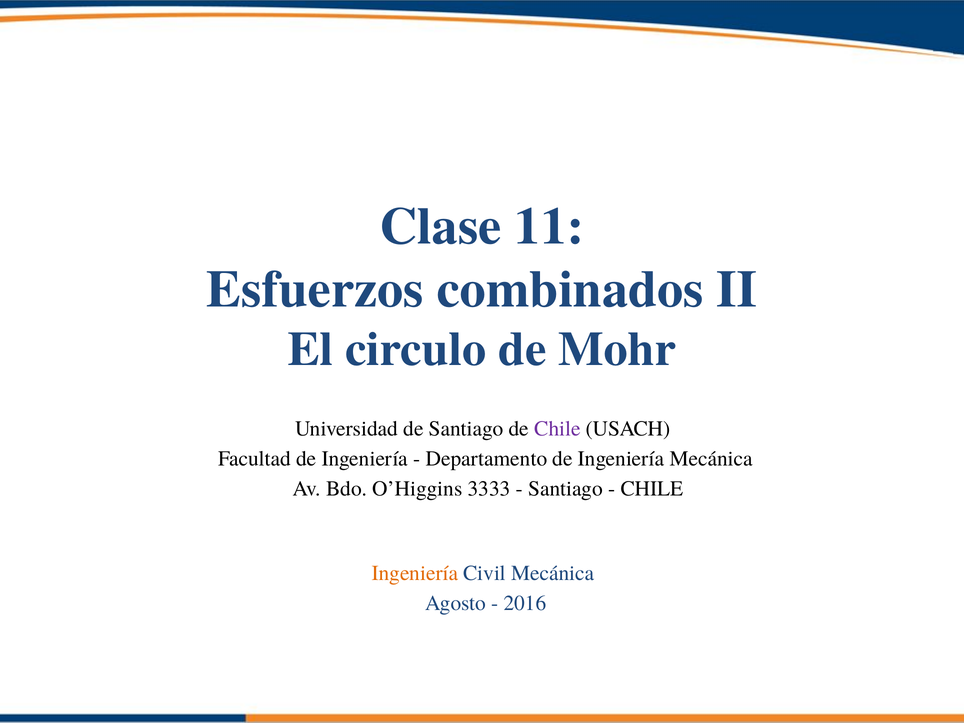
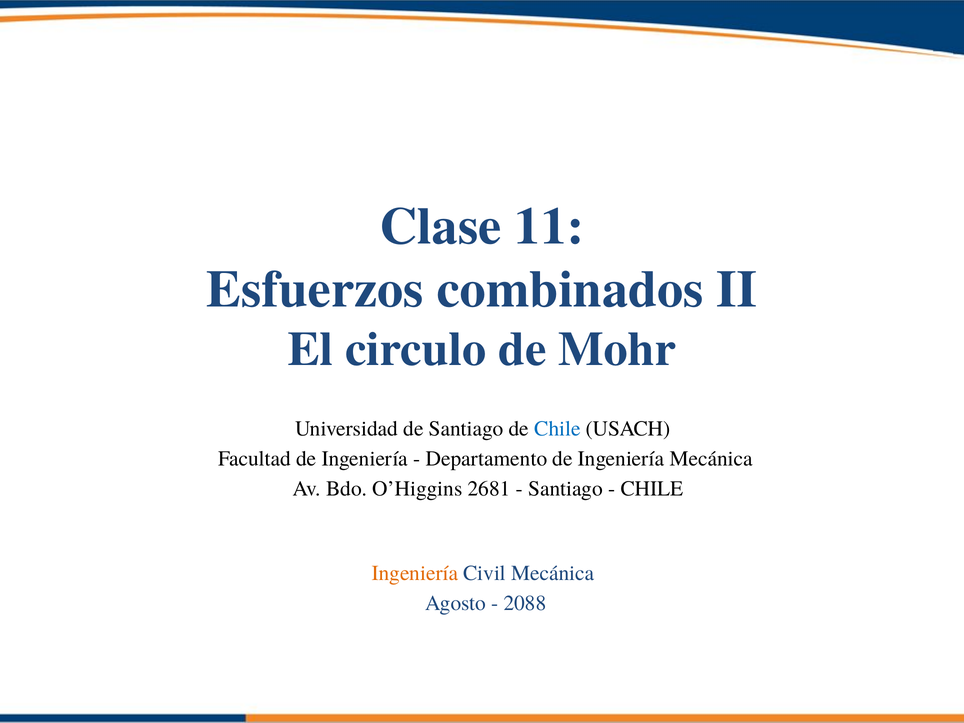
Chile colour: purple -> blue (557, 429)
3333: 3333 -> 2681 (489, 489)
2016: 2016 -> 2088 (525, 603)
